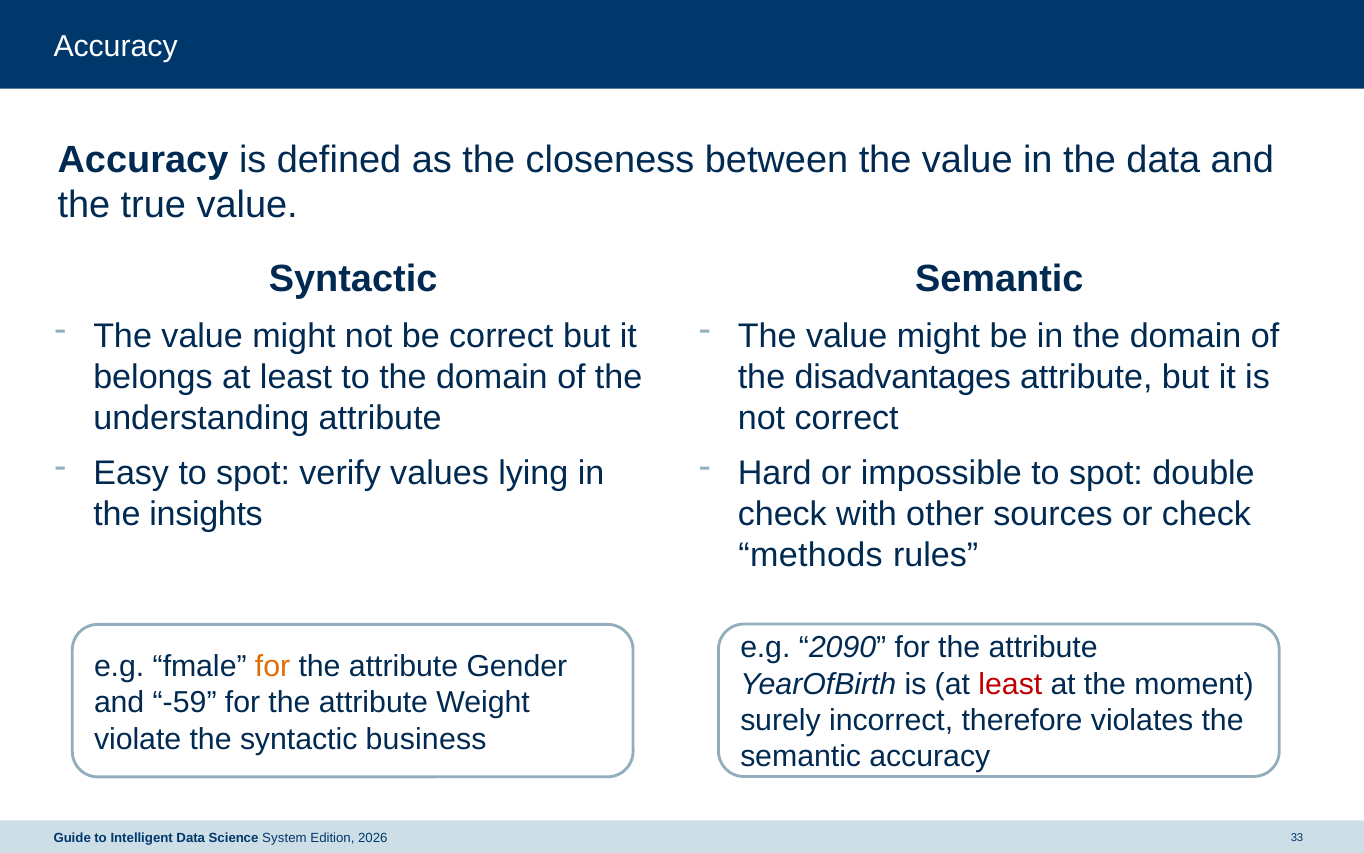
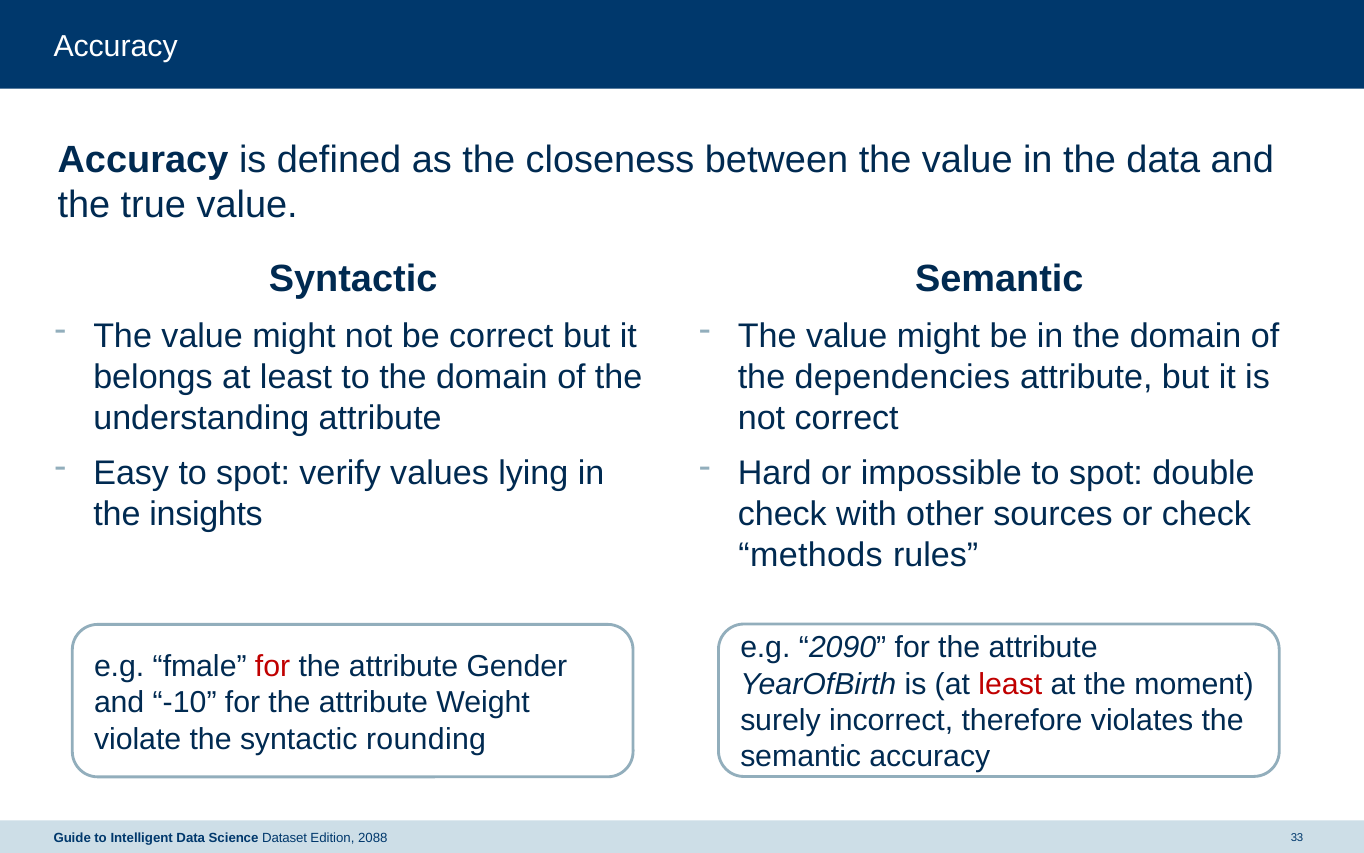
disadvantages: disadvantages -> dependencies (902, 377)
for colour: orange -> red (273, 666)
-59: -59 -> -10 (185, 702)
business: business -> rounding (426, 739)
System: System -> Dataset (285, 838)
2026: 2026 -> 2088 (373, 838)
